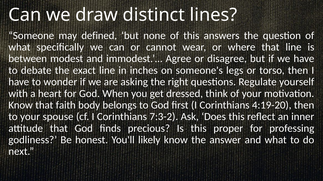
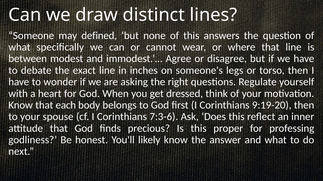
faith: faith -> each (66, 105)
4:19-20: 4:19-20 -> 9:19-20 (272, 105)
7:3-2: 7:3-2 -> 7:3-6 (164, 117)
